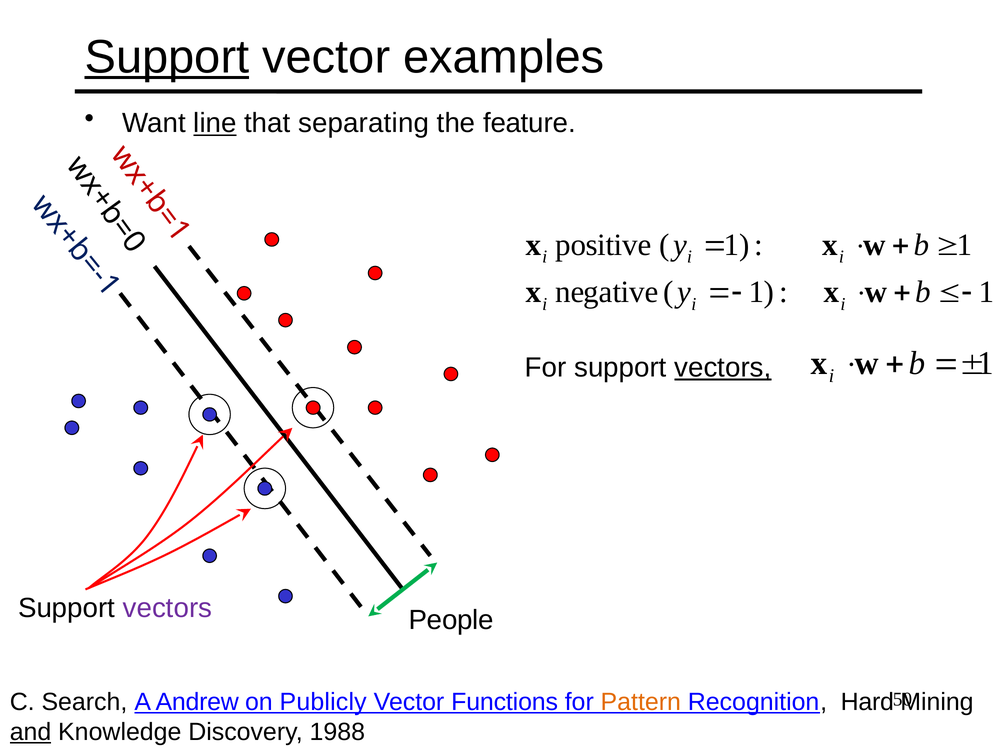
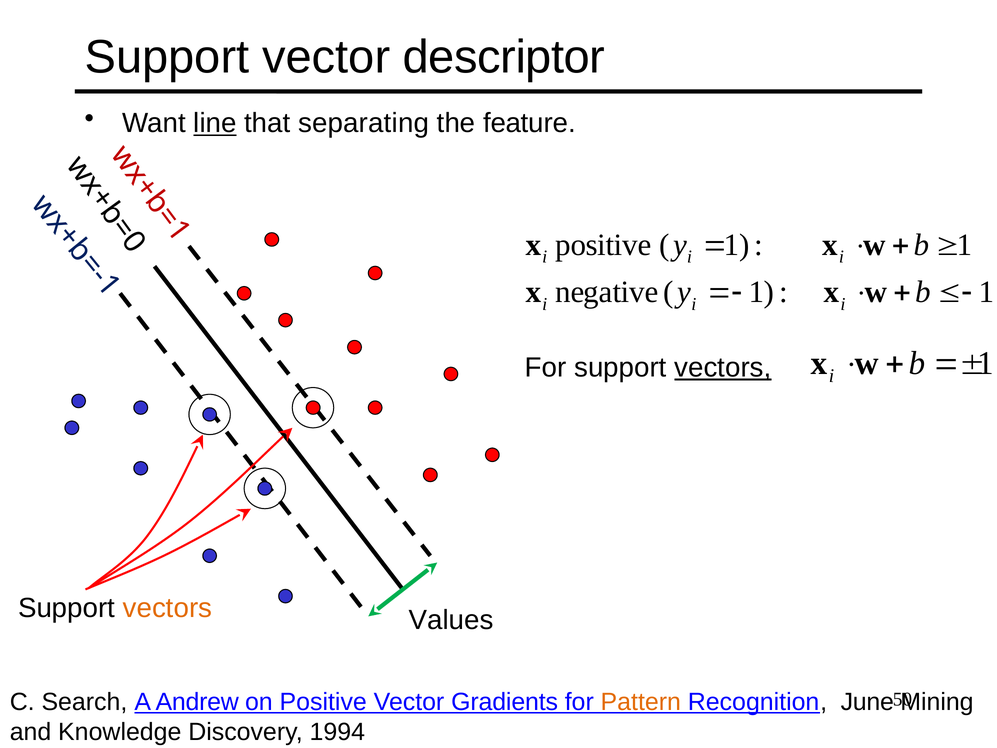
Support underline: present -> none (167, 57)
examples: examples -> descriptor (504, 57)
vectors colour: purple -> orange (168, 608)
People: People -> Values (451, 620)
on Publicly: Publicly -> Positive (323, 702)
Functions: Functions -> Gradients (505, 702)
Hard: Hard -> June (867, 702)
and underline: present -> none (31, 732)
1988: 1988 -> 1994 (337, 732)
